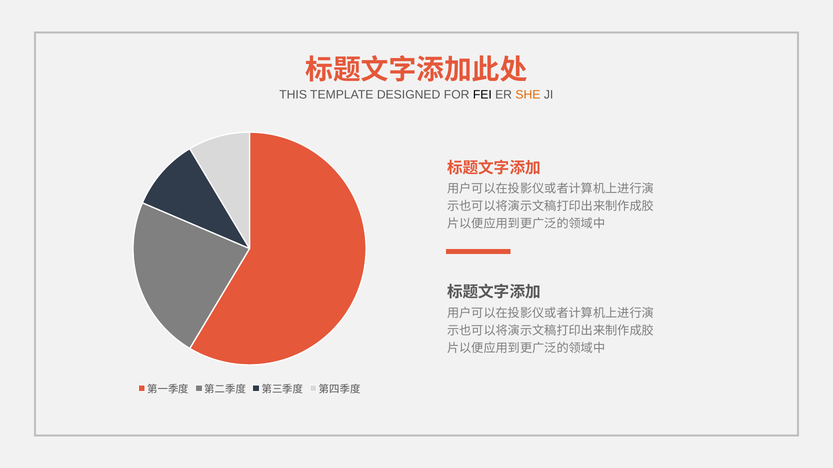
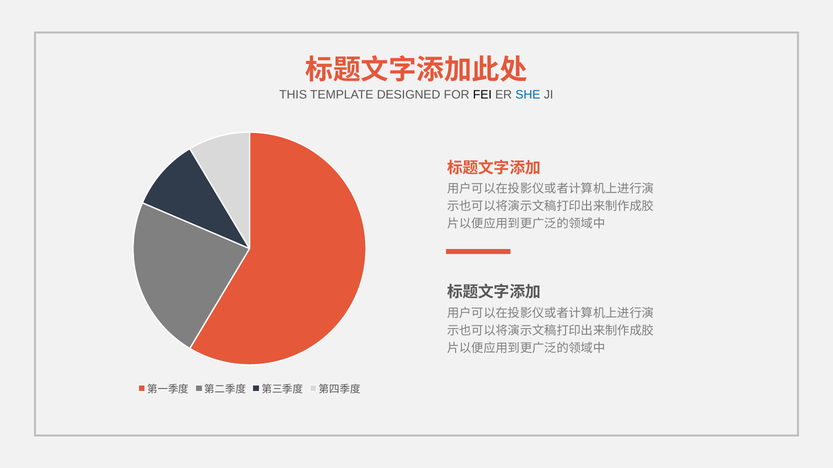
SHE colour: orange -> blue (528, 95)
